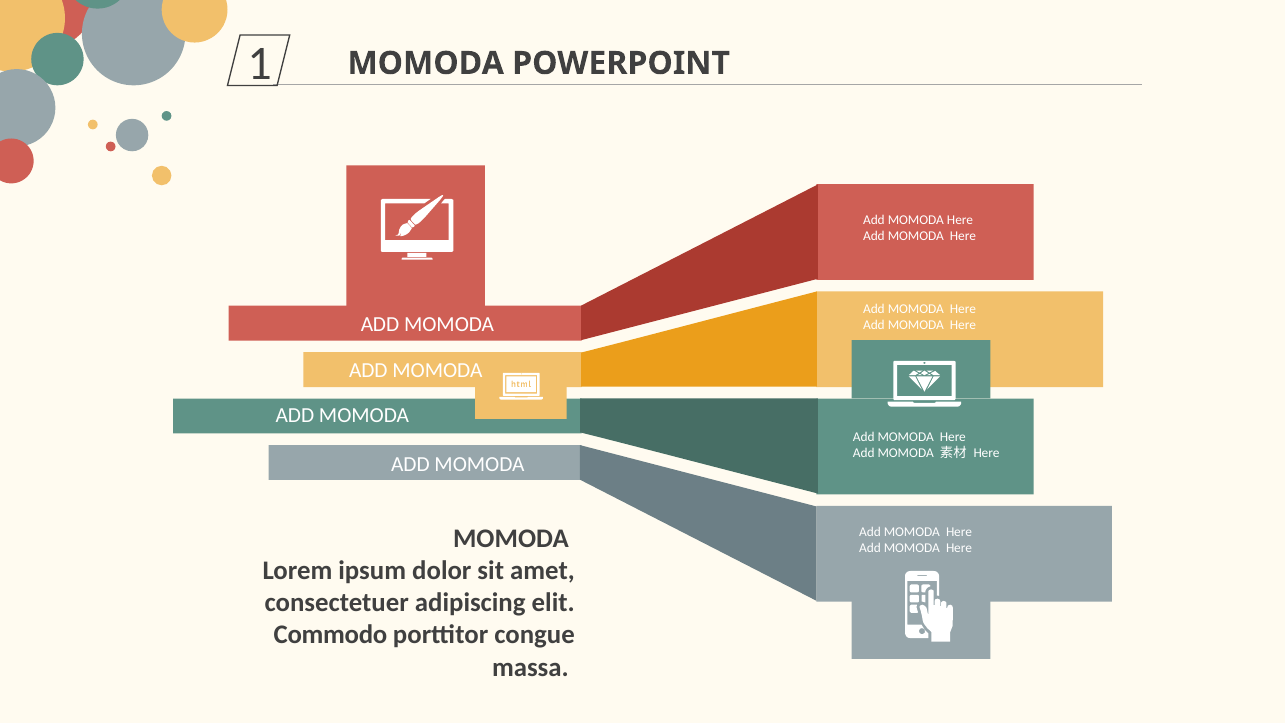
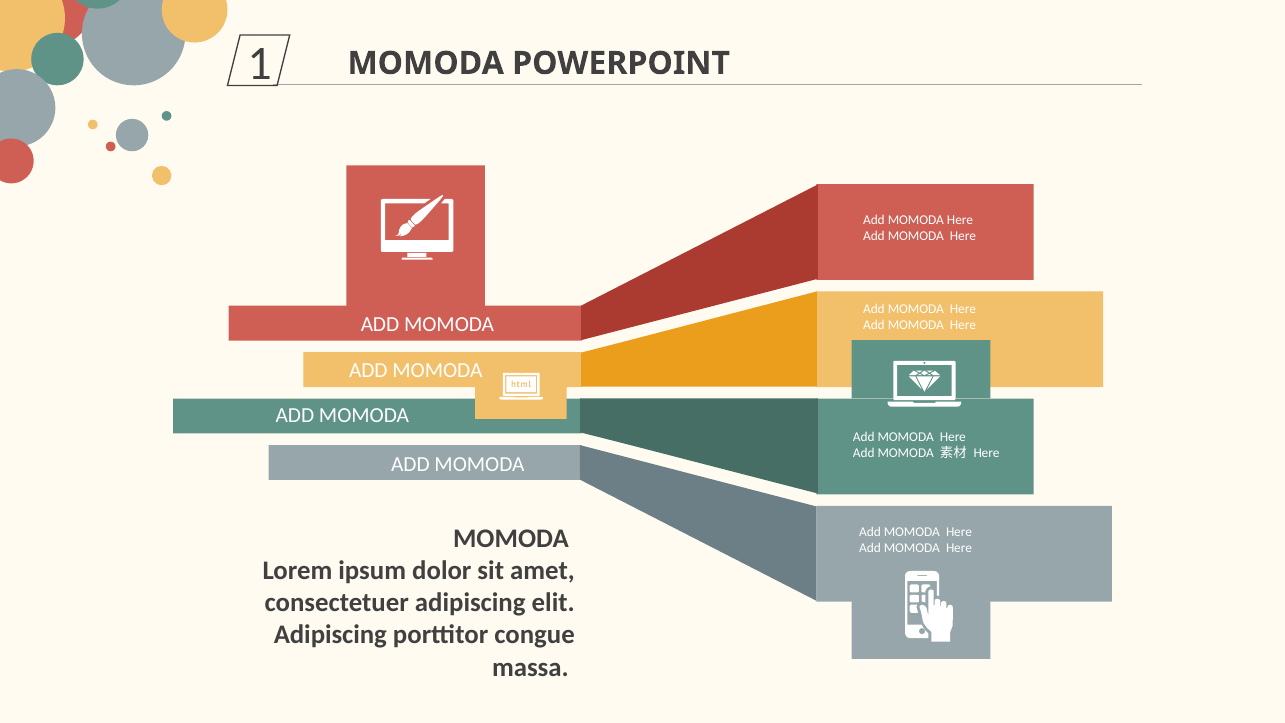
Commodo: Commodo -> Adipiscing (330, 635)
